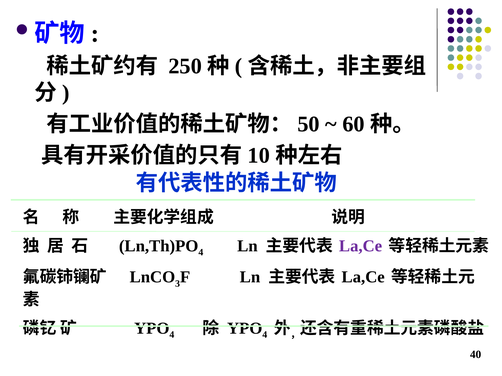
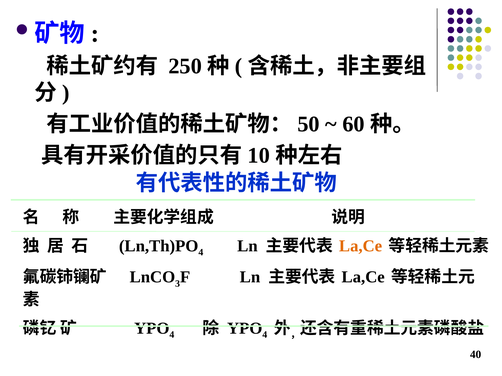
La,Ce colour: purple -> orange (361, 246)
